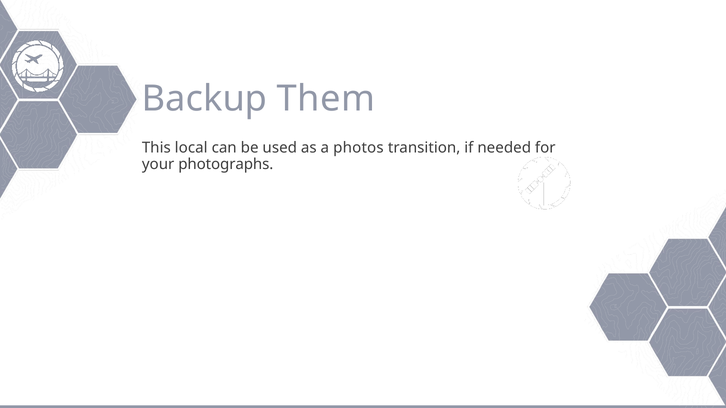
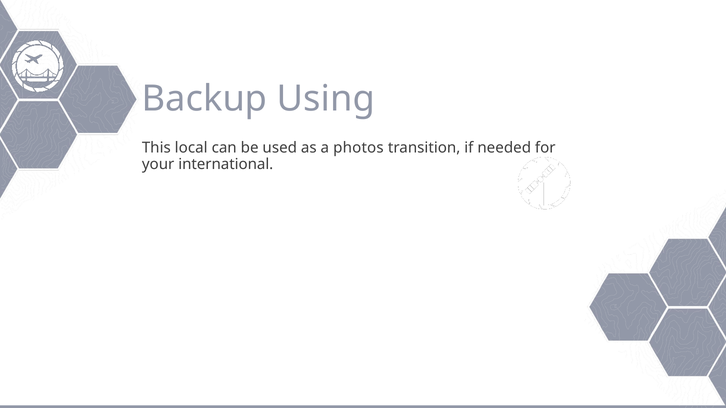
Them: Them -> Using (326, 99)
photographs: photographs -> international (226, 164)
